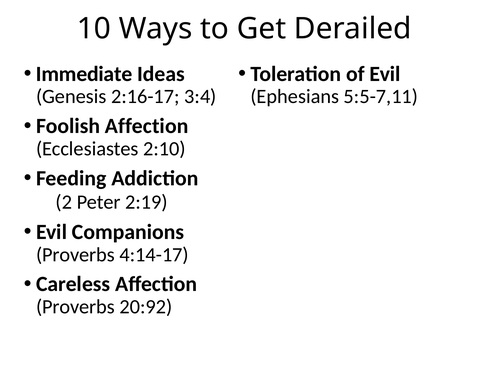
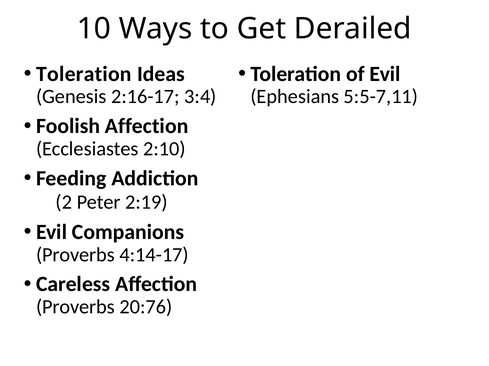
Immediate: Immediate -> Toleration (84, 74)
20:92: 20:92 -> 20:76 (146, 307)
